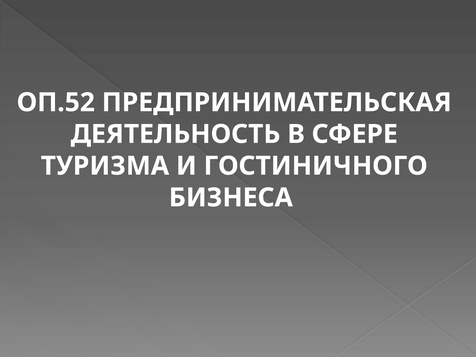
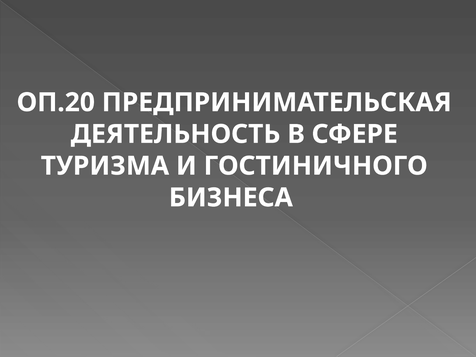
ОП.52: ОП.52 -> ОП.20 (56, 102)
